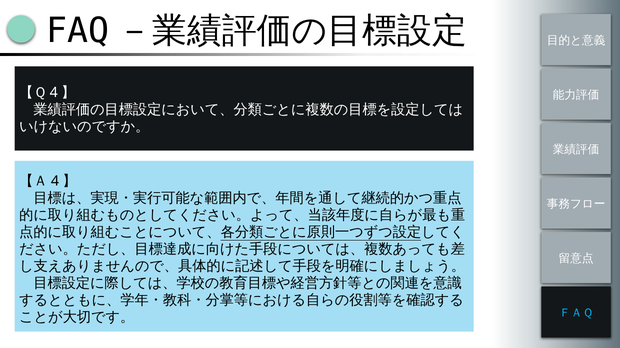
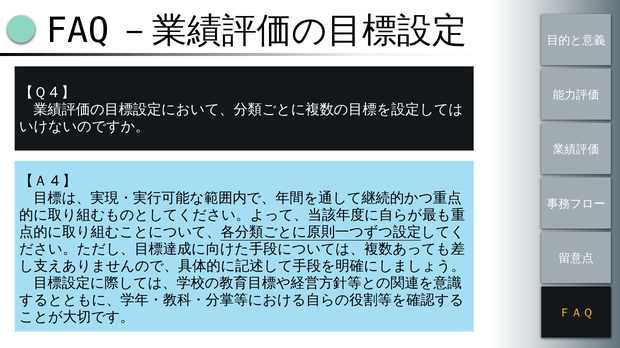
ＦＡＱ colour: light blue -> yellow (576, 313)
